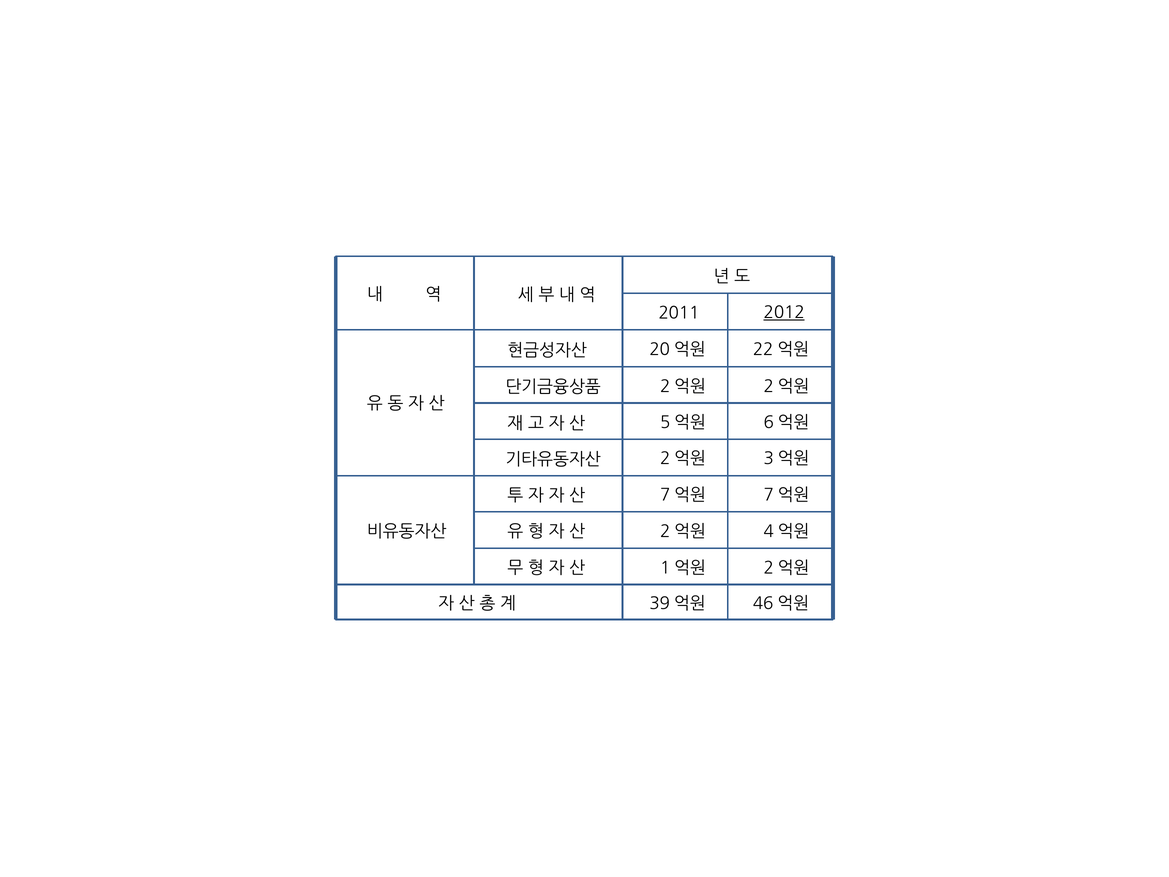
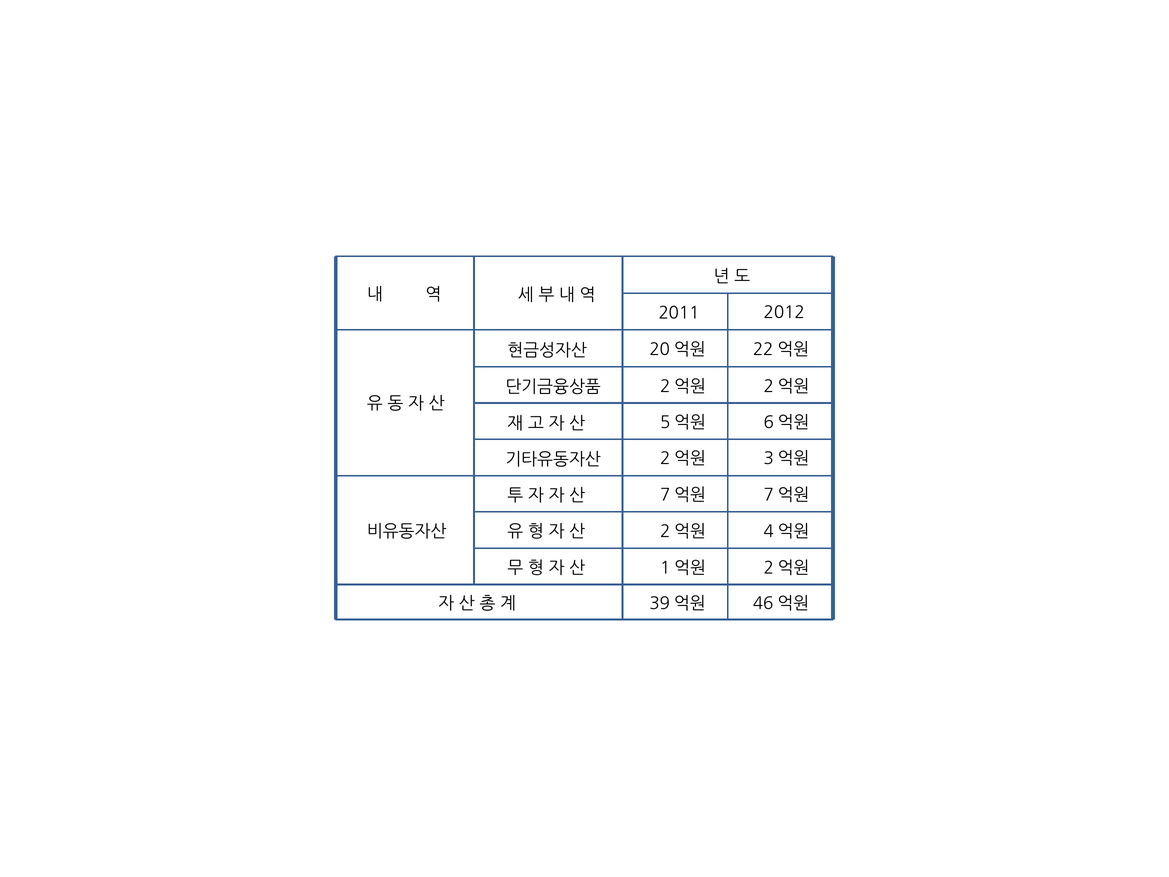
2012 underline: present -> none (784, 312)
